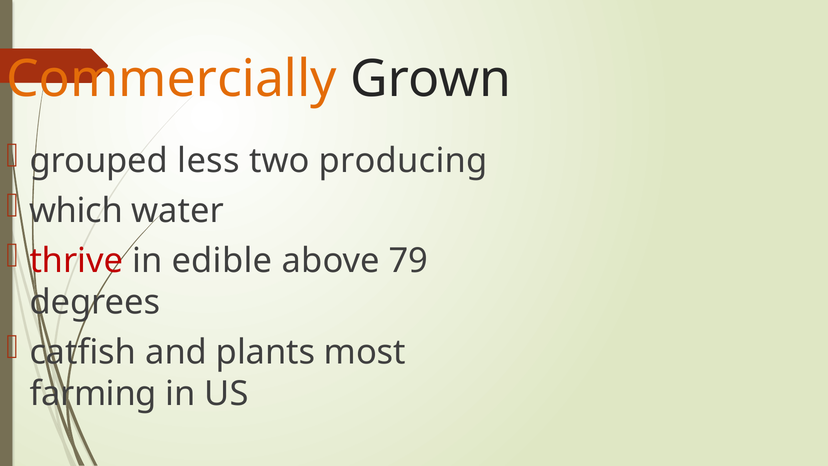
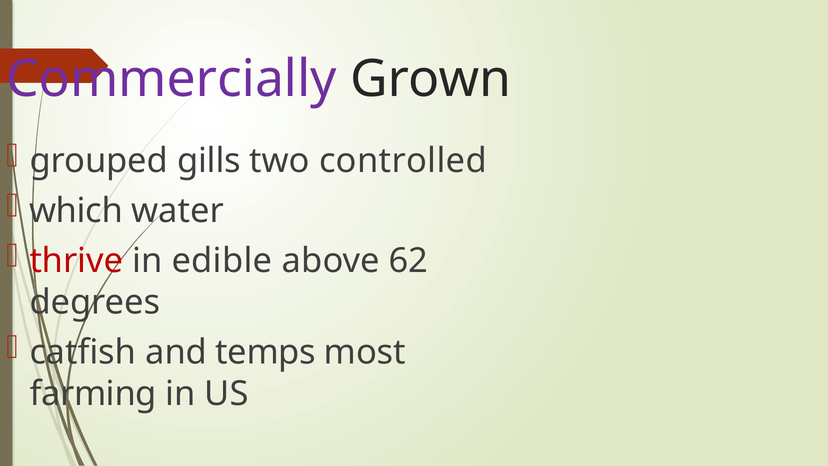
Commercially colour: orange -> purple (172, 79)
less: less -> gills (209, 161)
producing: producing -> controlled (403, 161)
79: 79 -> 62 (408, 261)
plants: plants -> temps (266, 352)
